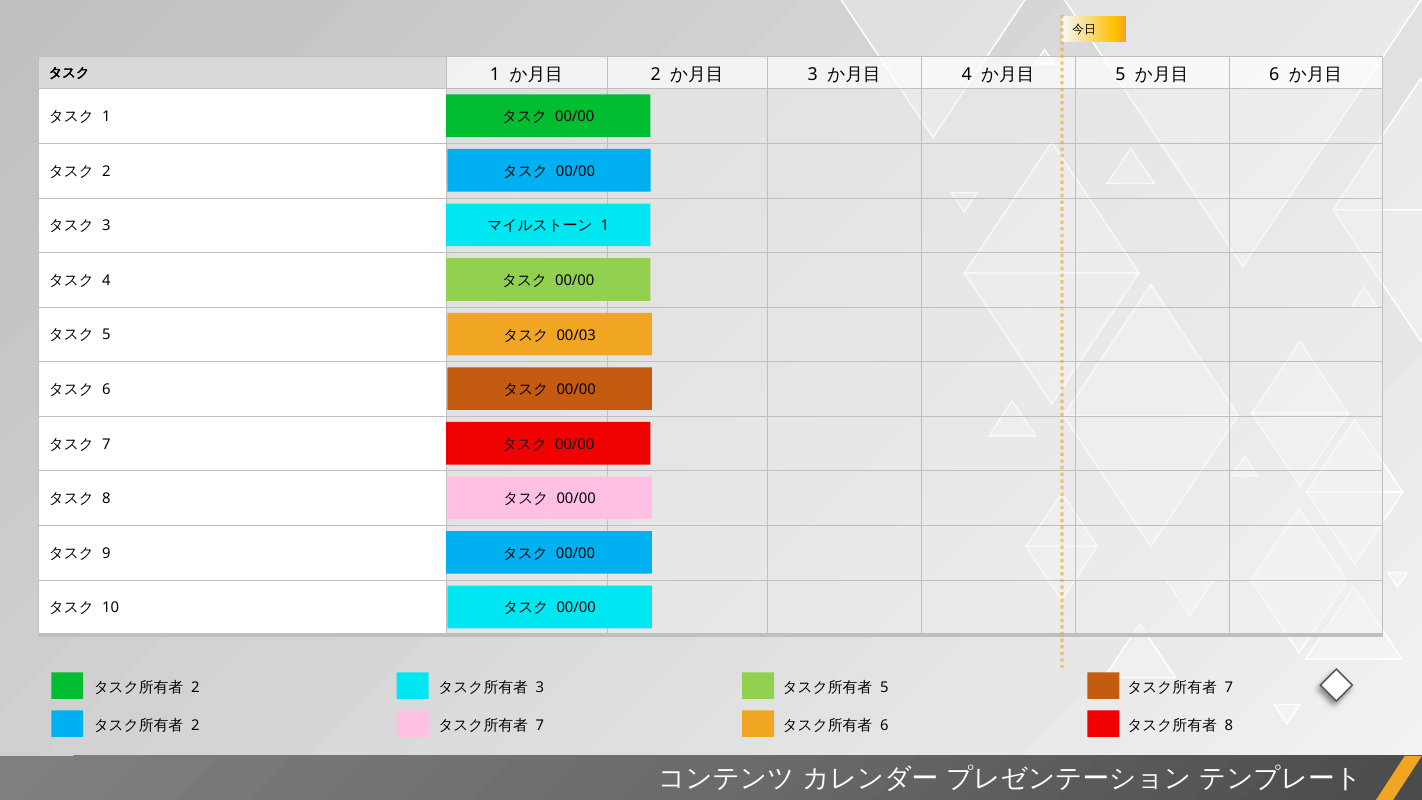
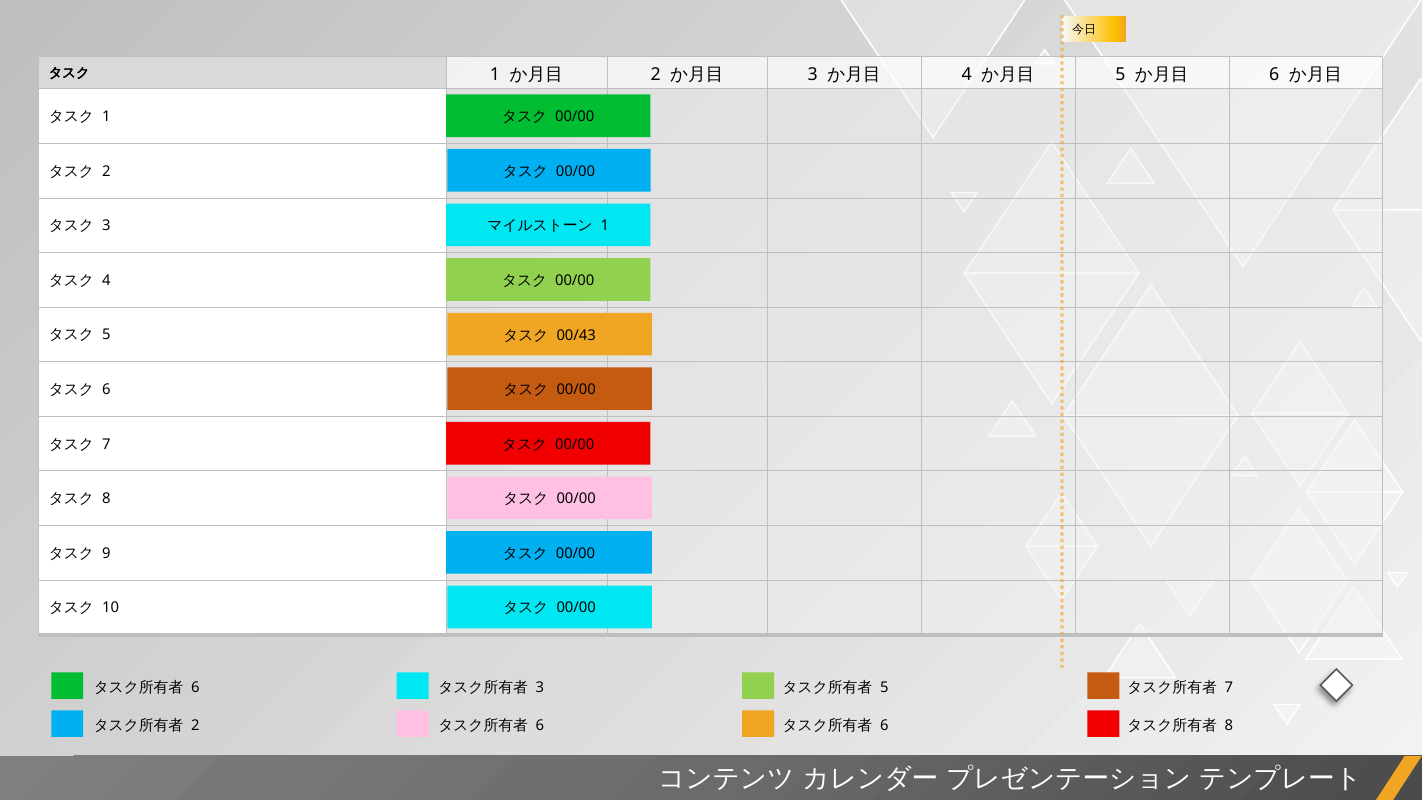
00/03: 00/03 -> 00/43 (576, 335)
2: 2 -> 6 (195, 687)
7: 7 -> 6 (540, 725)
